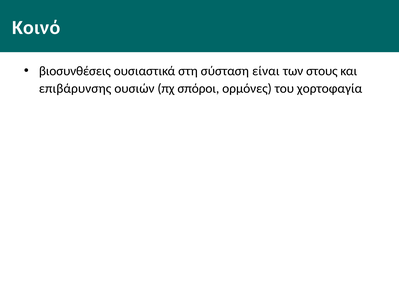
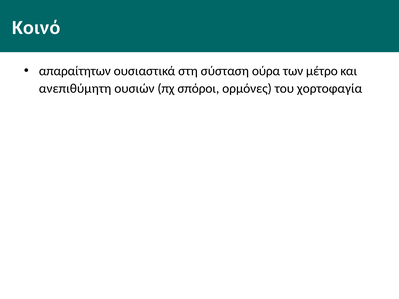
βιοσυνθέσεις: βιοσυνθέσεις -> απαραίτητων (75, 71)
είναι: είναι -> ούρα (266, 71)
στους: στους -> μέτρο (322, 71)
επιβάρυνσης: επιβάρυνσης -> ανεπιθύμητη (75, 89)
